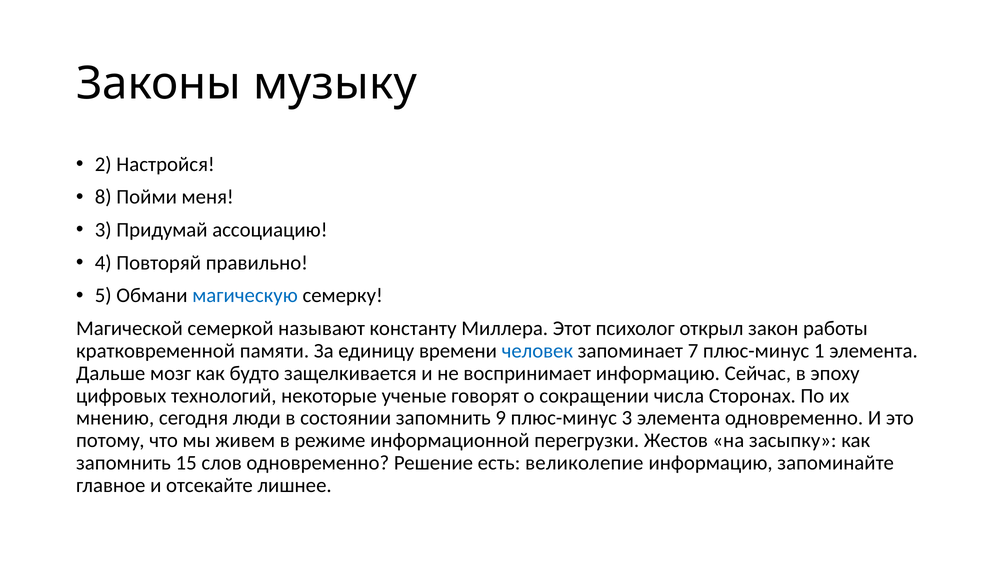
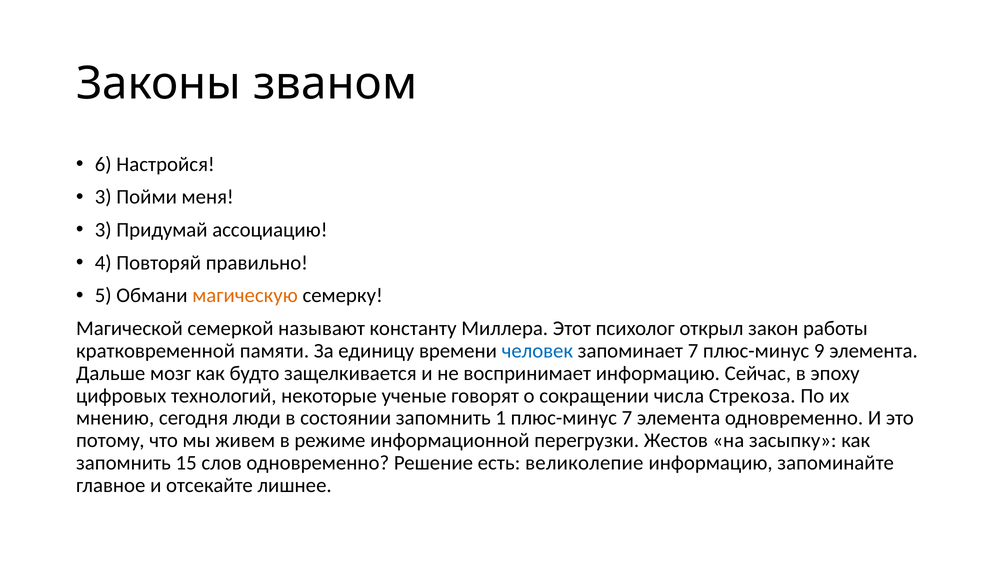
музыку: музыку -> званом (335, 84)
2: 2 -> 6 (103, 164)
8: 8 -> 3 (103, 197)
магическую colour: blue -> orange (245, 296)
1: 1 -> 9 (819, 351)
Сторонах: Сторонах -> Стрекоза (752, 396)
9: 9 -> 1 (501, 418)
плюс-минус 3: 3 -> 7 (627, 418)
